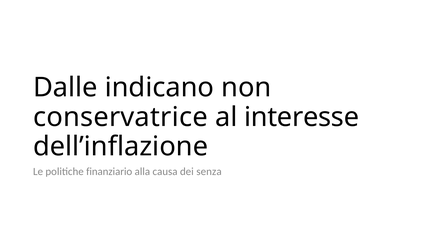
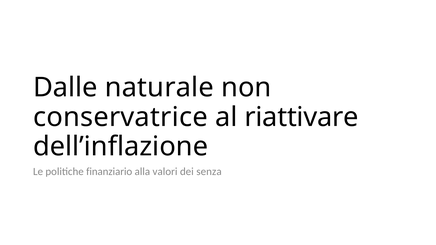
indicano: indicano -> naturale (159, 88)
interesse: interesse -> riattivare (302, 117)
causa: causa -> valori (165, 172)
